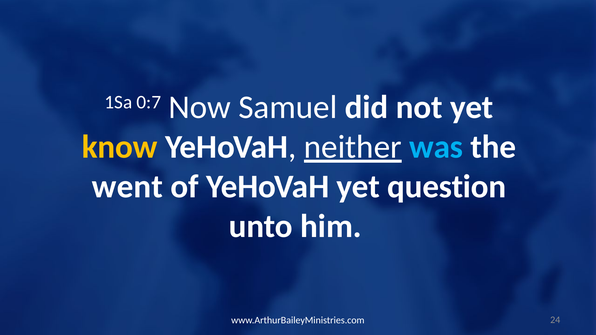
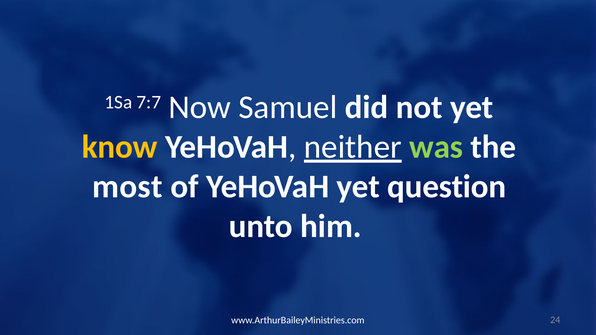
0:7: 0:7 -> 7:7 (149, 102)
was colour: light blue -> light green (436, 147)
went: went -> most (127, 187)
